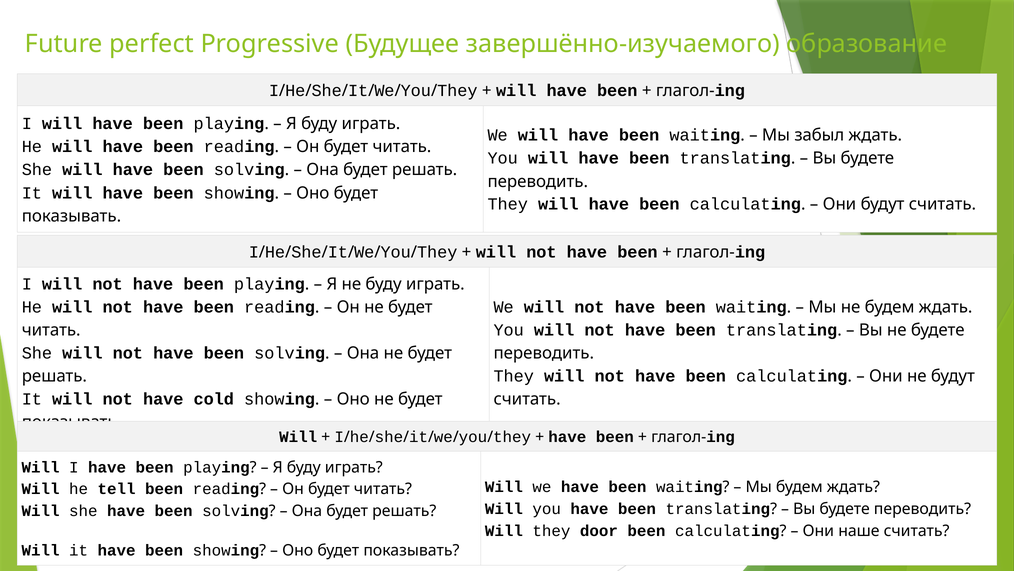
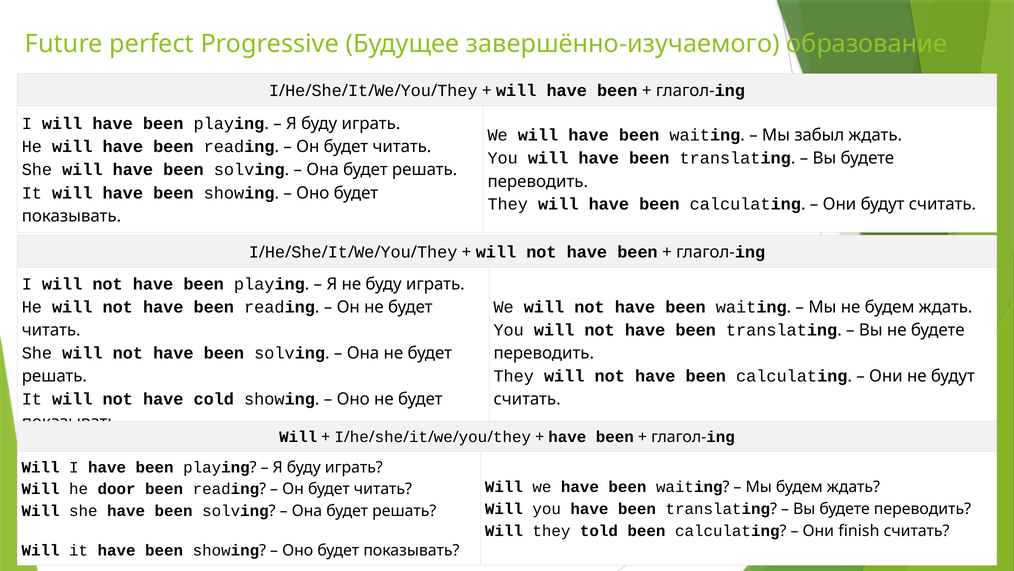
tell: tell -> door (117, 489)
door: door -> told (599, 530)
наше: наше -> finish (859, 530)
